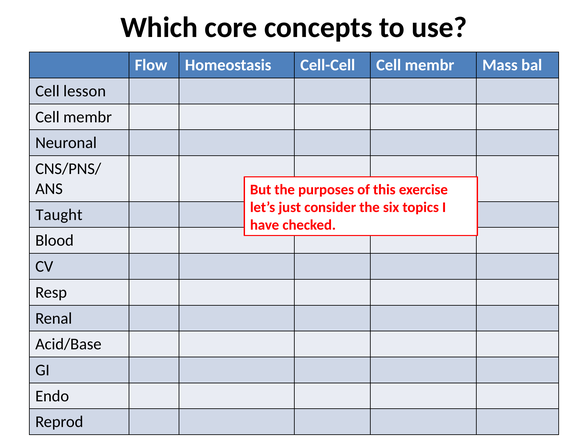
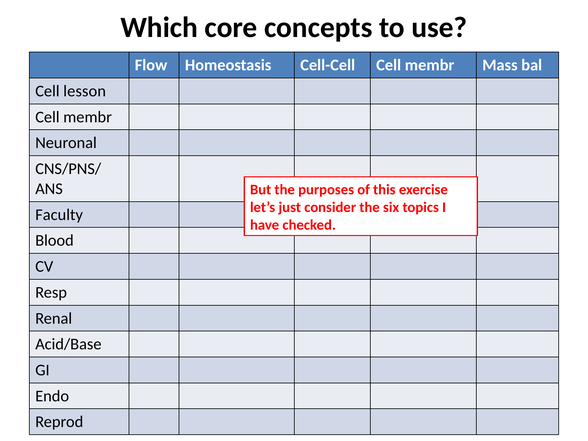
Taught: Taught -> Faculty (59, 215)
